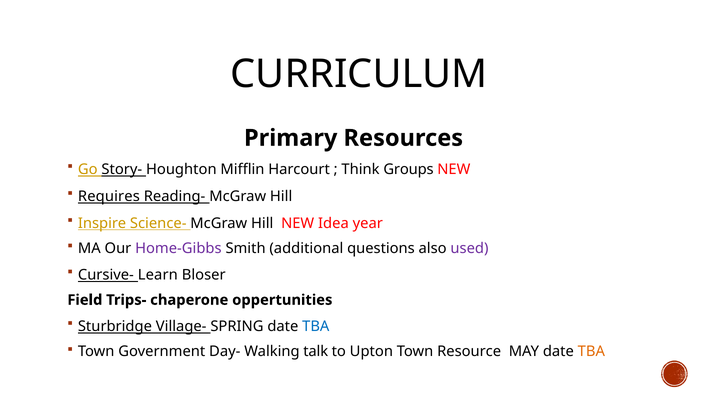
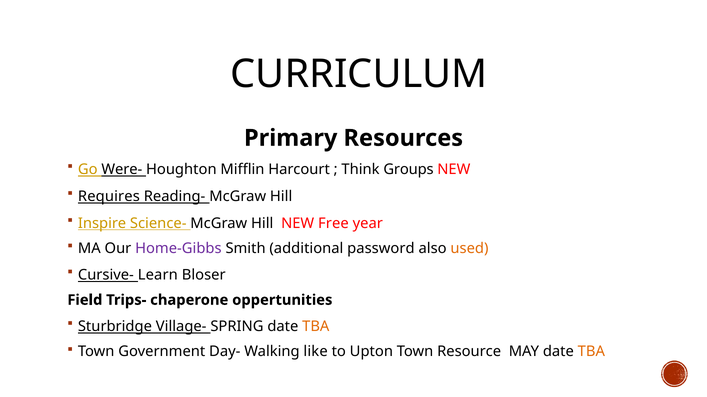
Story-: Story- -> Were- (122, 170)
Idea: Idea -> Free (333, 224)
questions: questions -> password (381, 249)
used colour: purple -> orange (469, 249)
TBA colour: blue -> orange (316, 327)
talk: talk -> like (316, 352)
